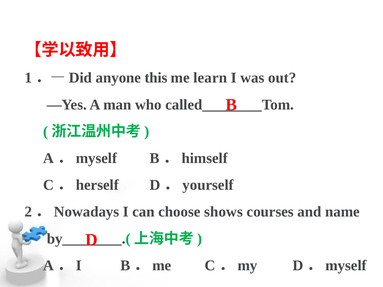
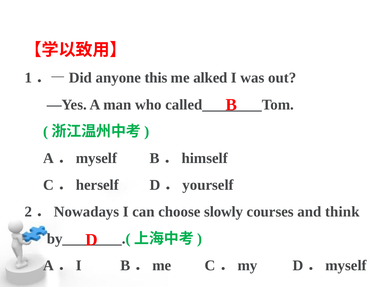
learn: learn -> alked (210, 78)
shows: shows -> slowly (224, 212)
name: name -> think (342, 212)
